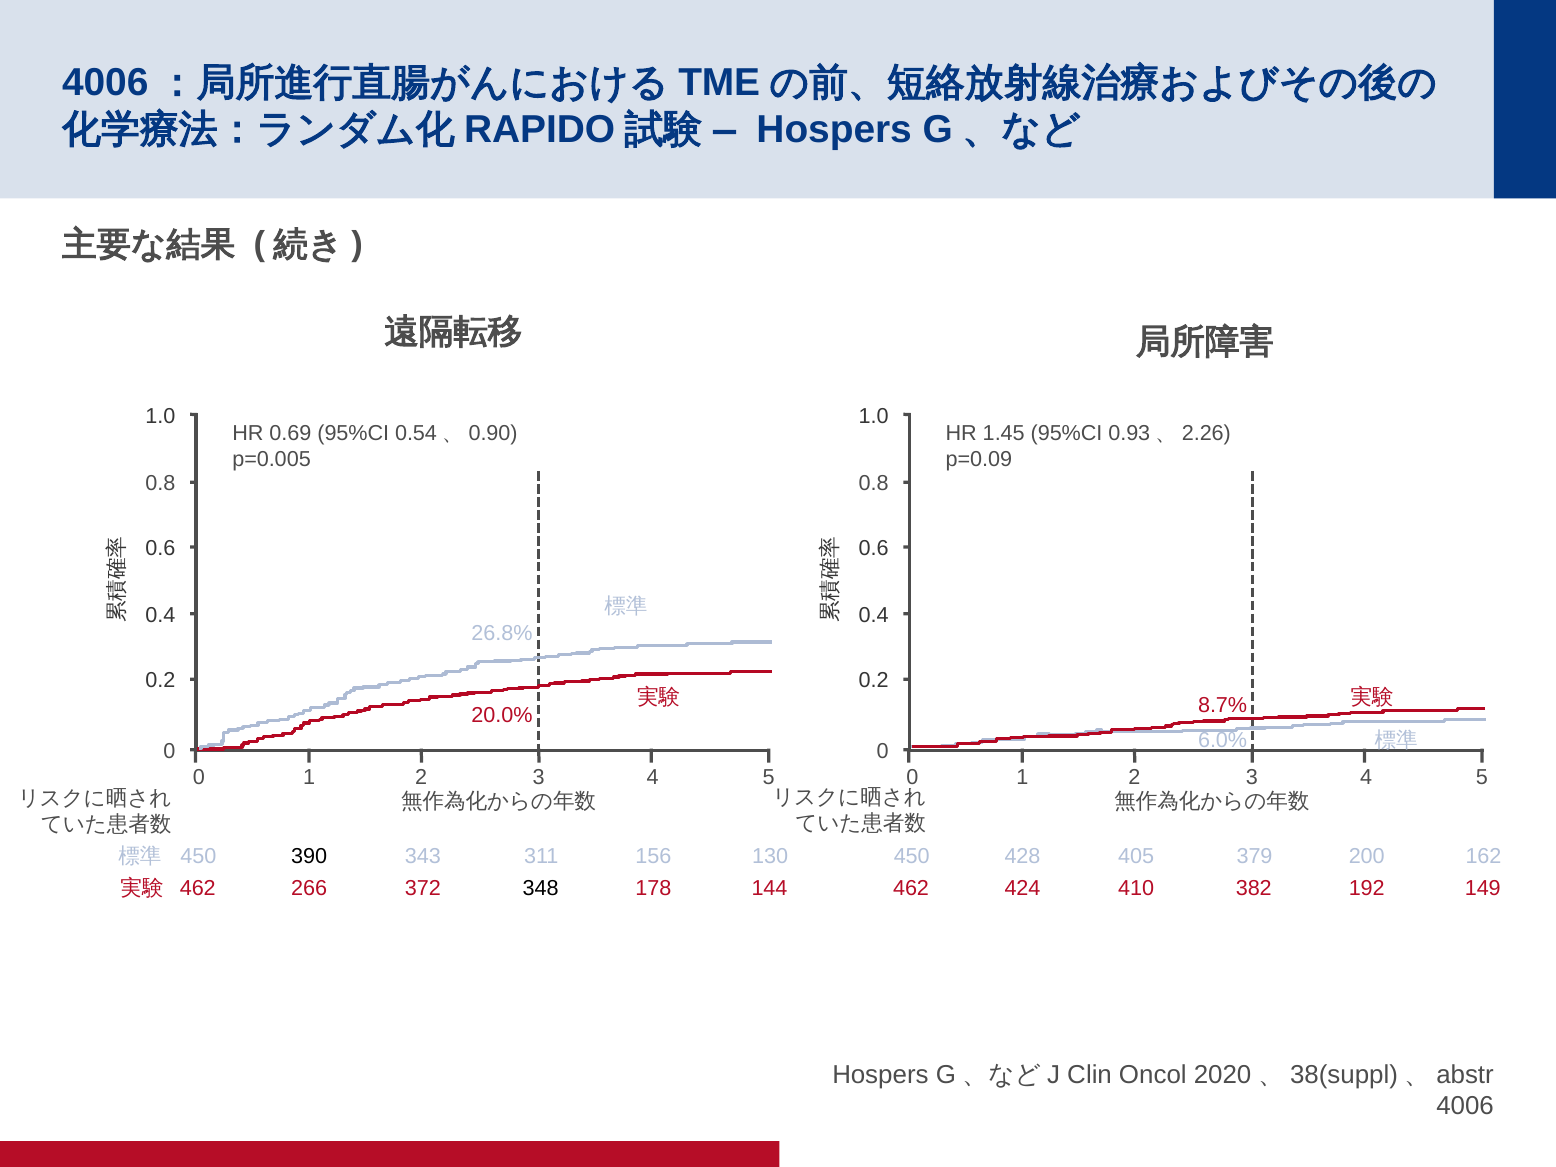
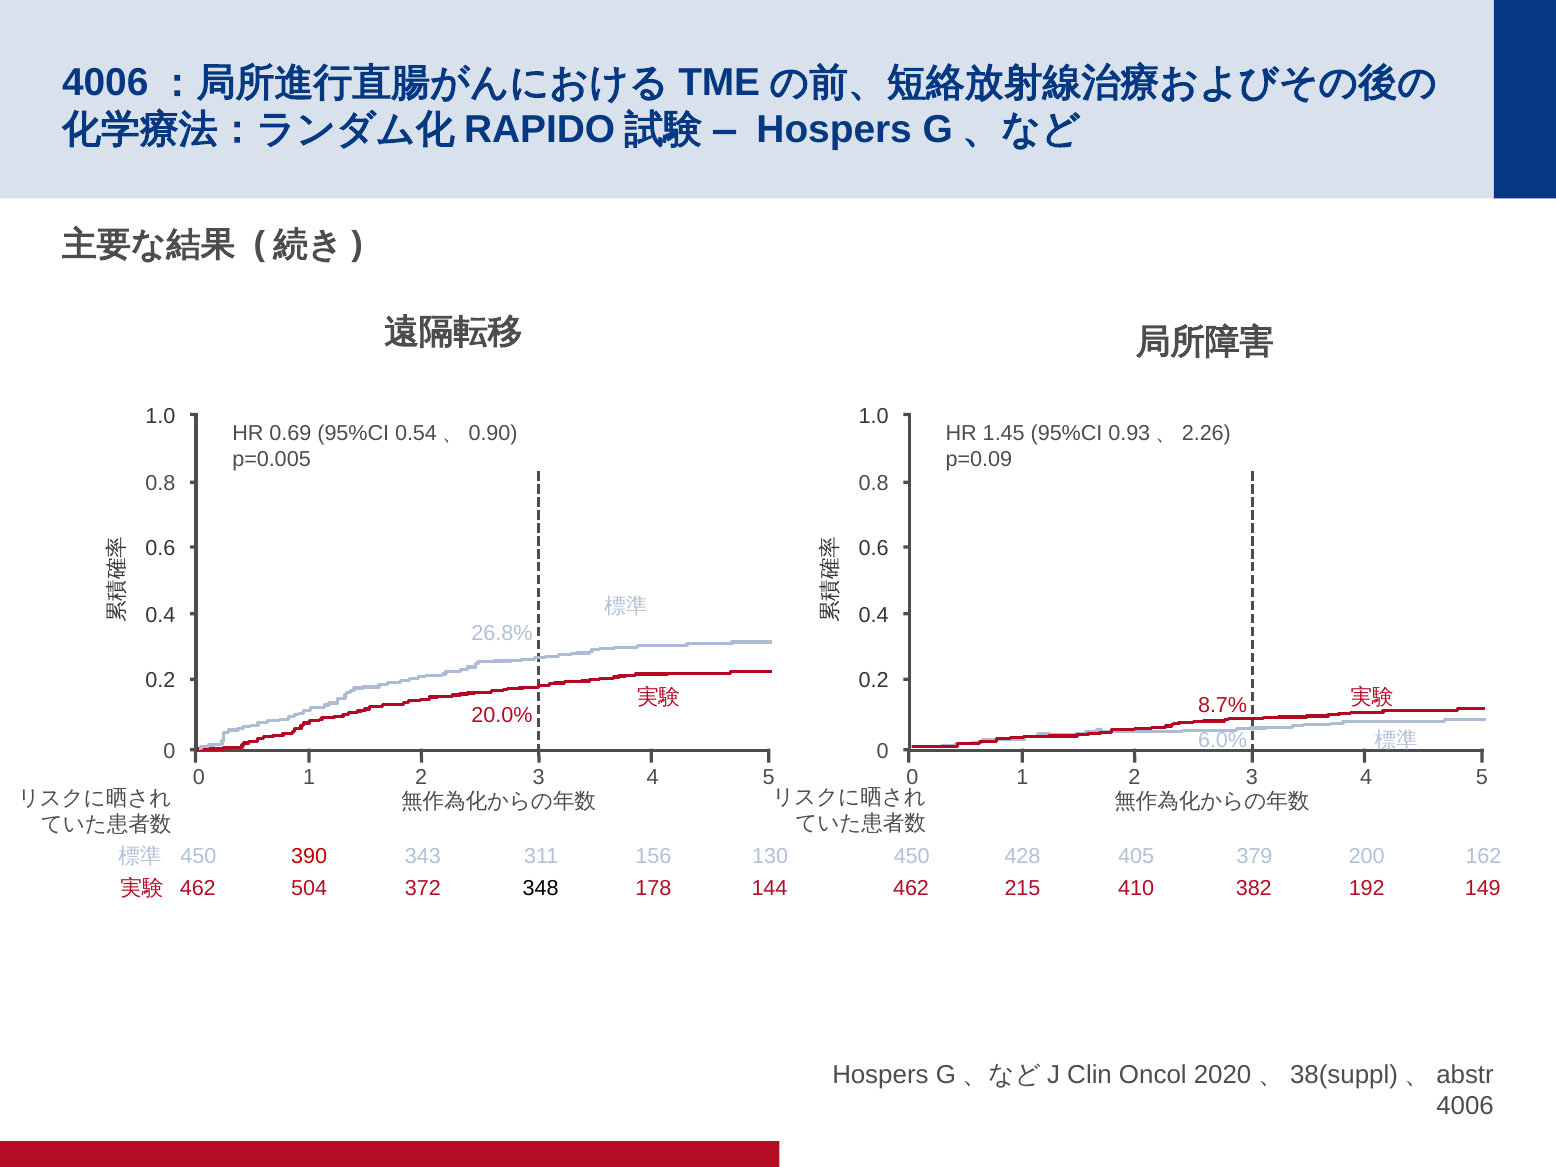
390 colour: black -> red (309, 857)
266: 266 -> 504 (309, 888)
424: 424 -> 215 (1023, 888)
